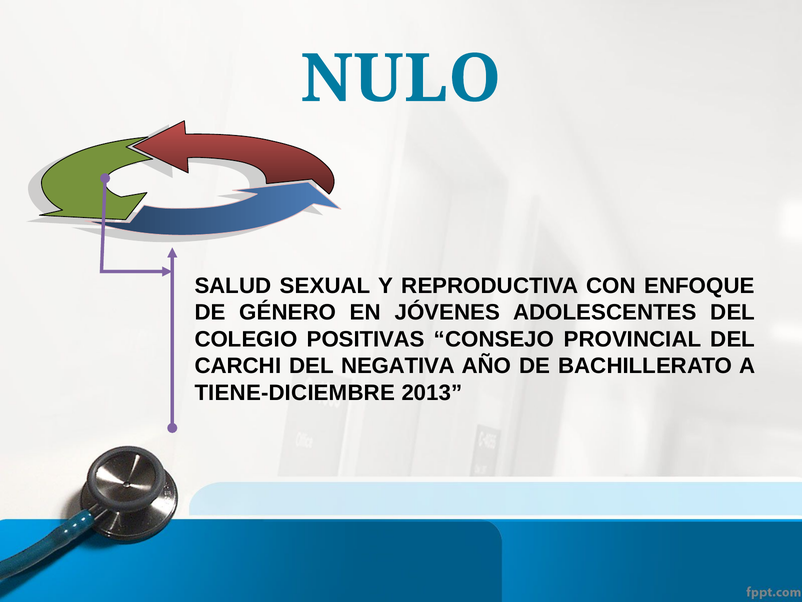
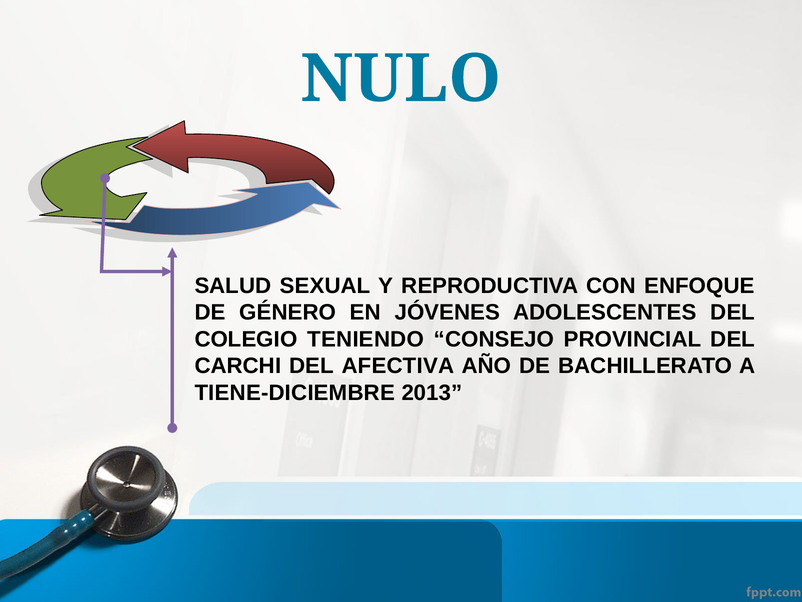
POSITIVAS: POSITIVAS -> TENIENDO (366, 339)
NEGATIVA: NEGATIVA -> AFECTIVA (398, 366)
